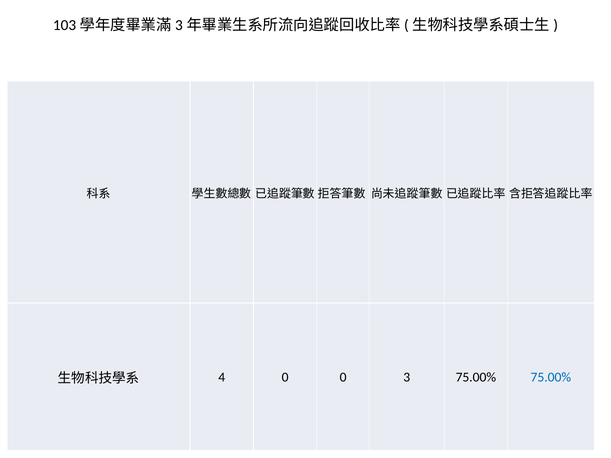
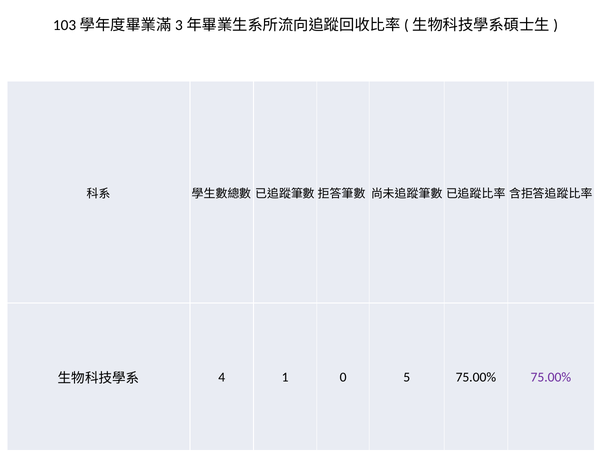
4 0: 0 -> 1 (285, 377)
3: 3 -> 5 (407, 377)
75.00% colour: blue -> purple (551, 377)
